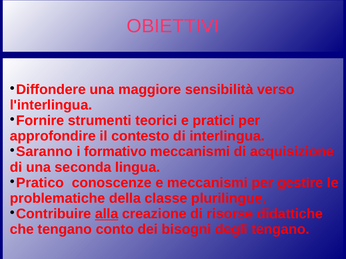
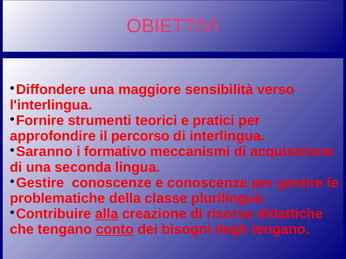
contesto: contesto -> percorso (140, 136)
Pratico: Pratico -> Gestire (40, 183)
e meccanismi: meccanismi -> conoscenze (207, 183)
conto underline: none -> present (115, 230)
